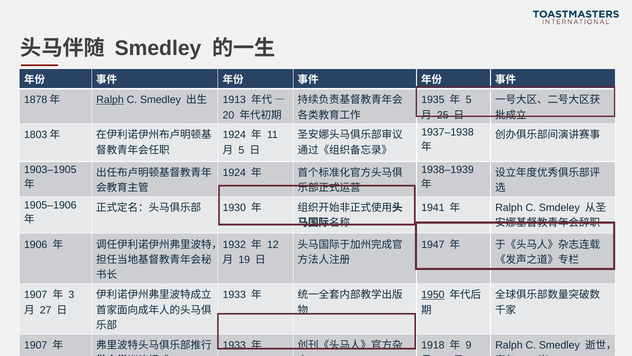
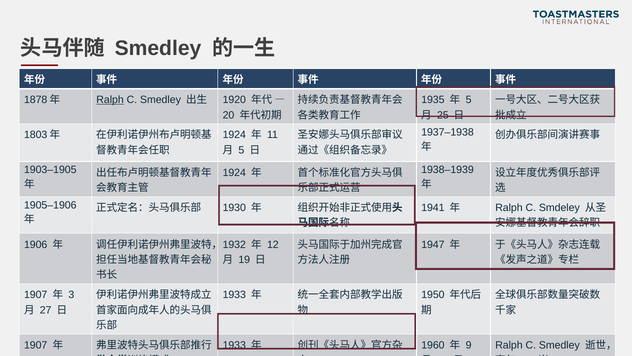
1913: 1913 -> 1920 (234, 100)
1950 underline: present -> none (433, 294)
1918: 1918 -> 1960 (433, 345)
